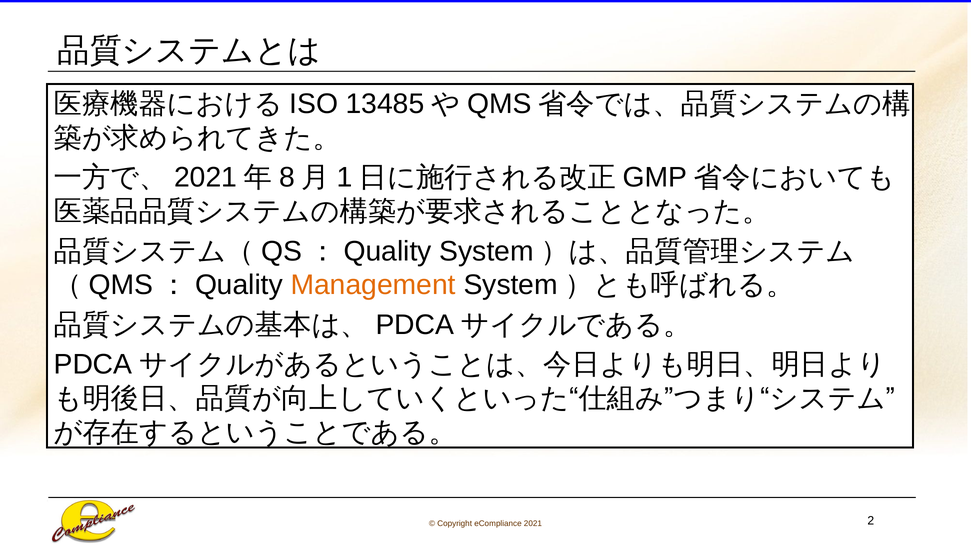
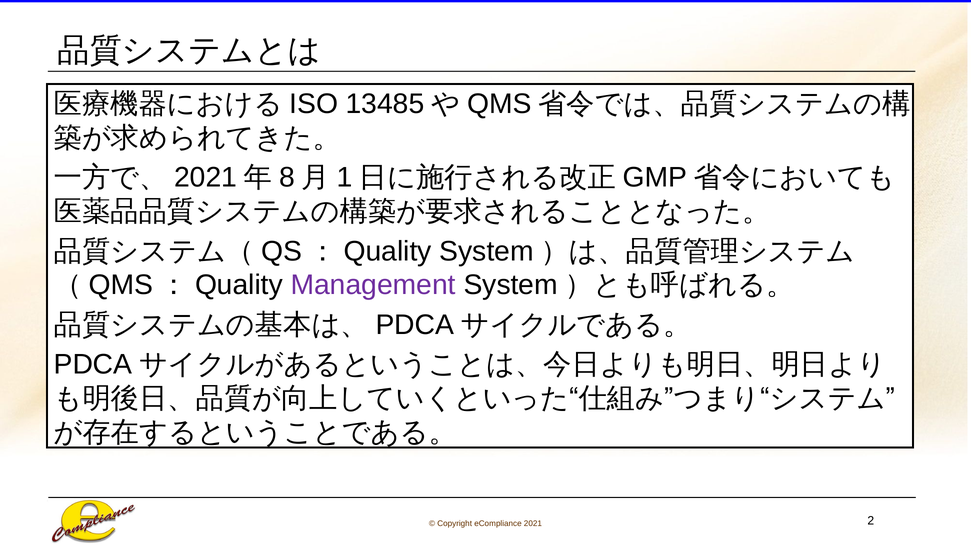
Management colour: orange -> purple (373, 285)
